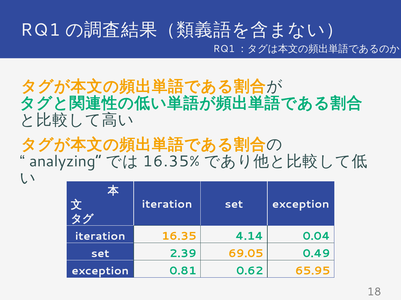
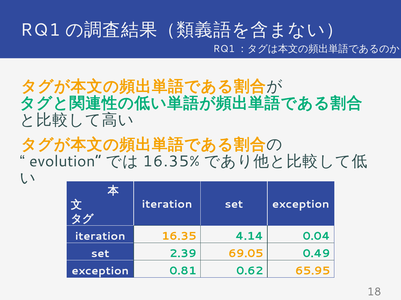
analyzing: analyzing -> evolution (65, 162)
